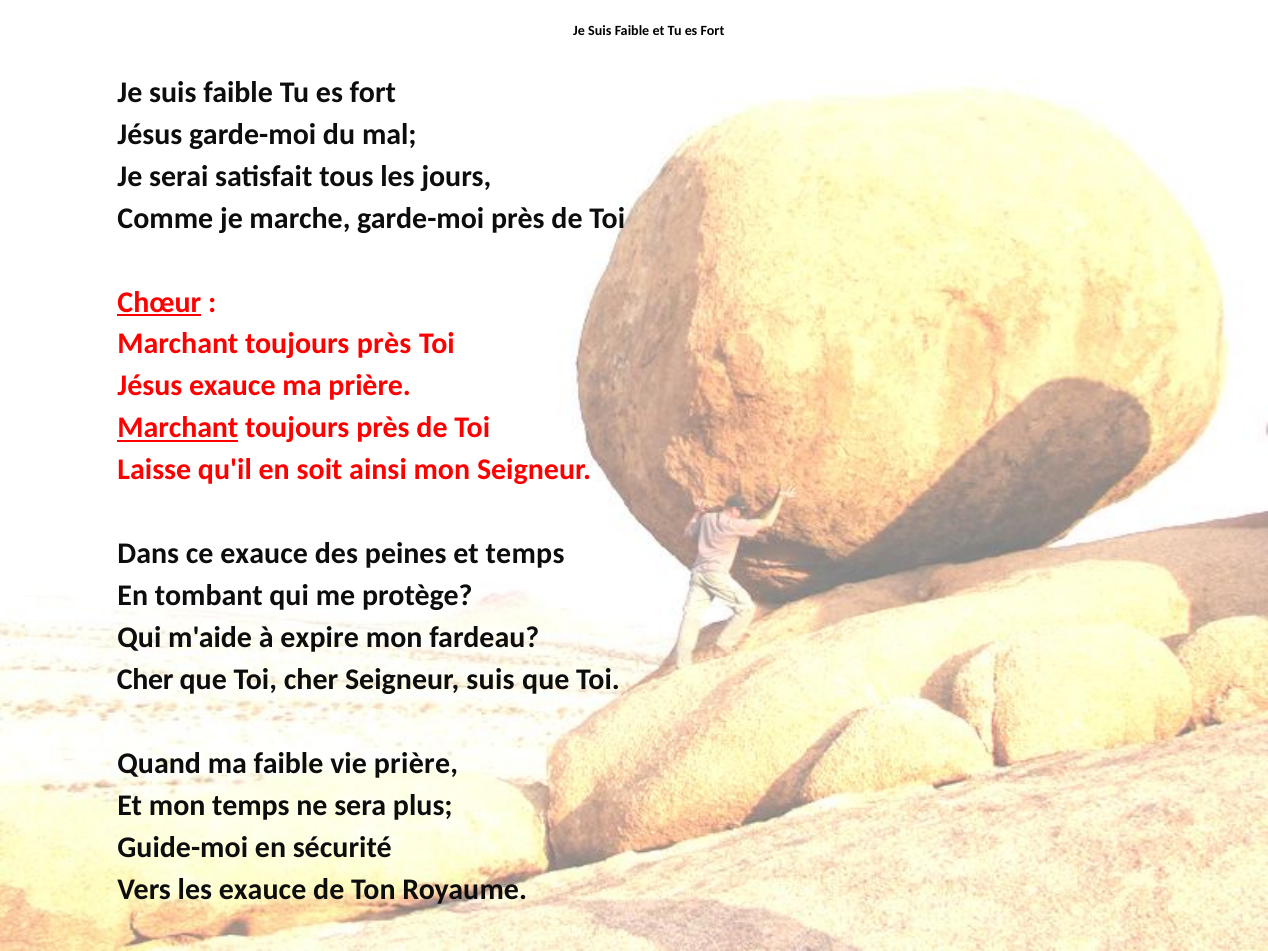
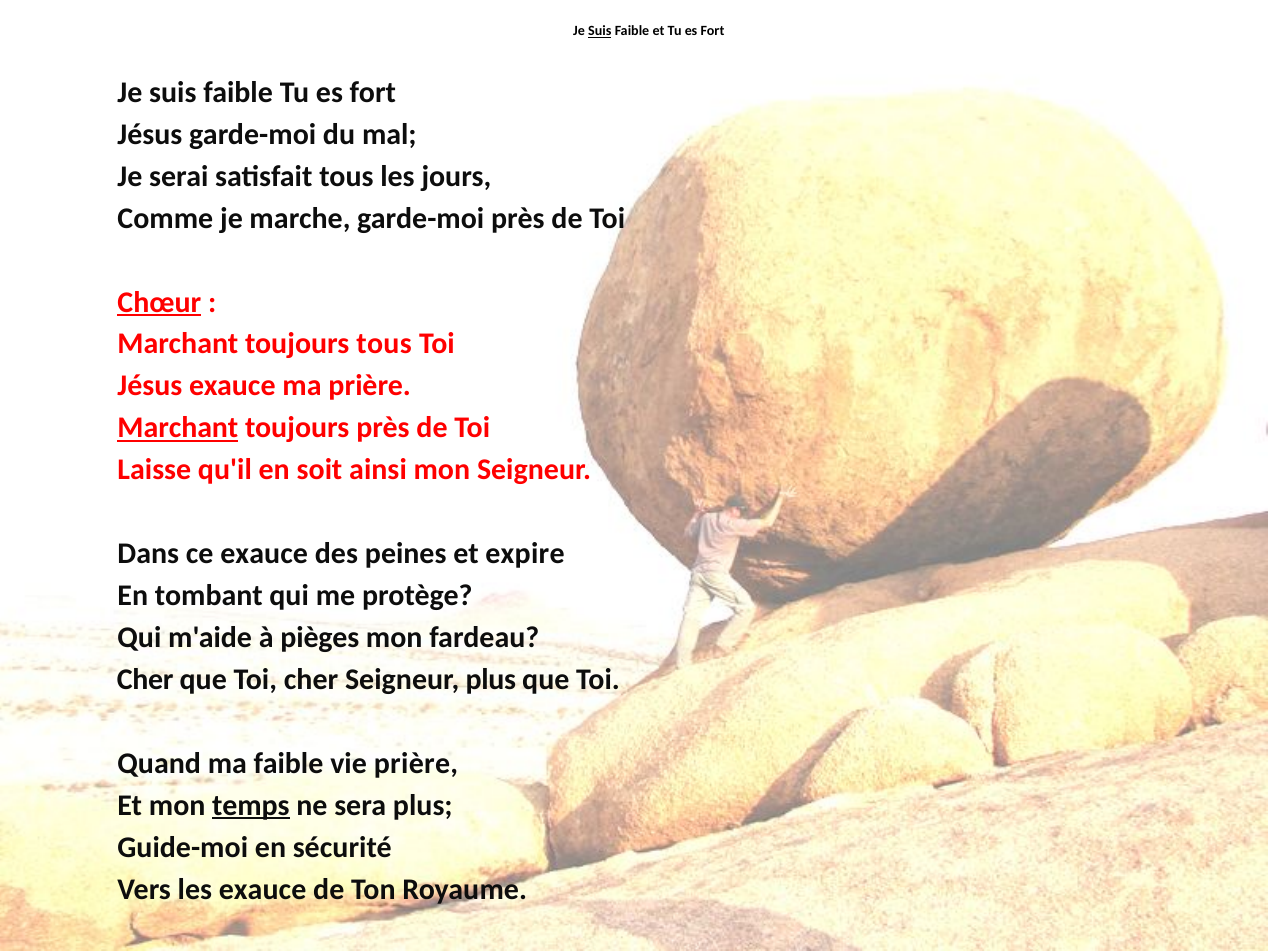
Suis underline: none -> present (600, 31)
près: près -> tous (384, 344)
et temps: temps -> expire (525, 554)
expire: expire -> pièges (320, 638)
Seigneur suis: suis -> plus (491, 680)
temps underline: none -> present (251, 805)
